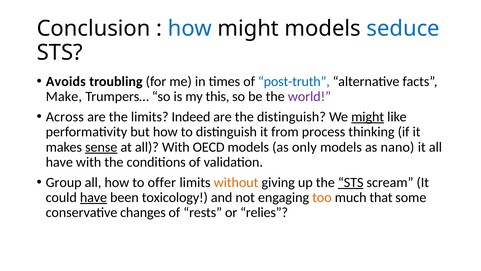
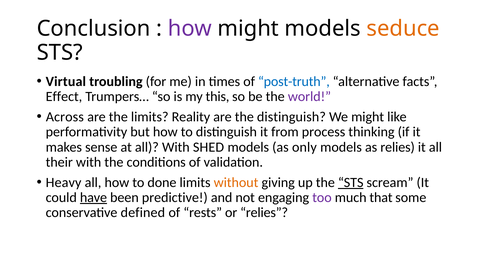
how colour: blue -> purple (190, 29)
seduce colour: blue -> orange (403, 29)
Avoids: Avoids -> Virtual (66, 81)
Make: Make -> Effect (64, 96)
Indeed: Indeed -> Reality (191, 117)
might underline: present -> none (368, 117)
sense underline: present -> none (101, 147)
OECD: OECD -> SHED (209, 147)
as nano: nano -> relies (398, 147)
have: have -> their (59, 162)
Group: Group -> Heavy (64, 182)
offer: offer -> done (162, 182)
toxicology: toxicology -> predictive (175, 197)
too colour: orange -> purple (322, 197)
changes: changes -> defined (143, 212)
